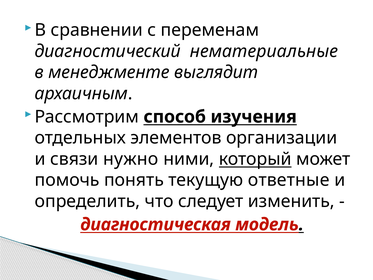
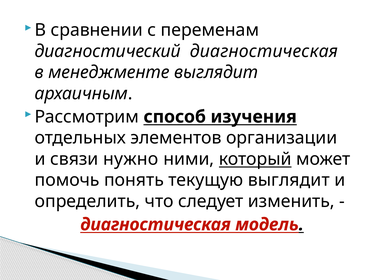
диагностический нематериальные: нематериальные -> диагностическая (264, 51)
текущую ответные: ответные -> выглядит (289, 180)
